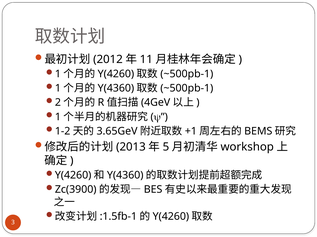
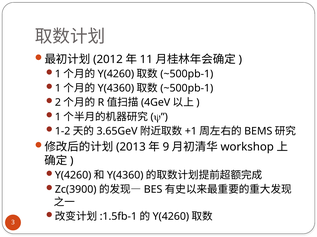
5: 5 -> 9 (166, 147)
